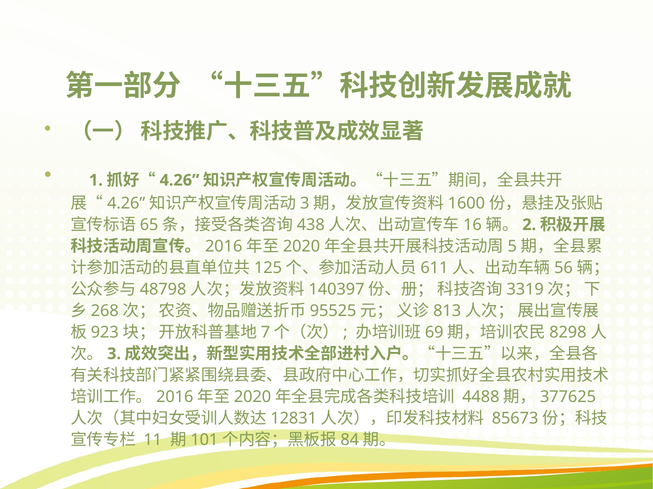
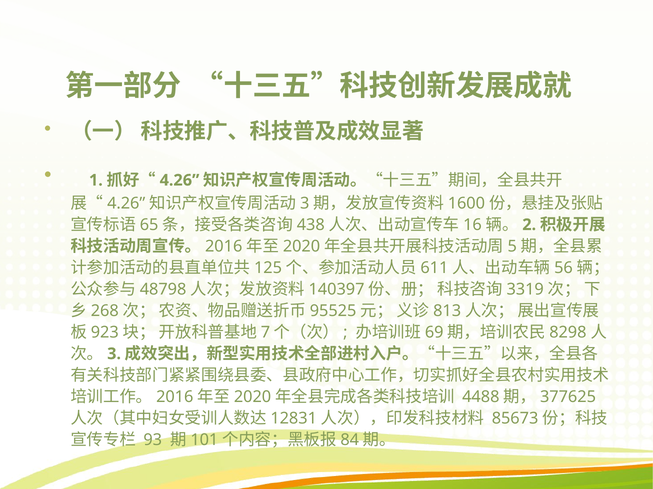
11: 11 -> 93 (153, 440)
